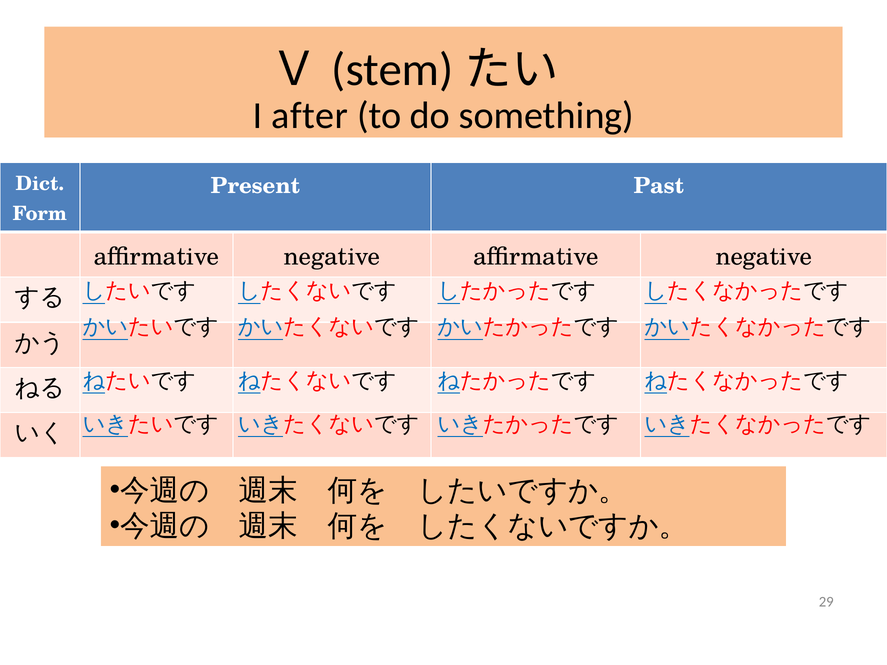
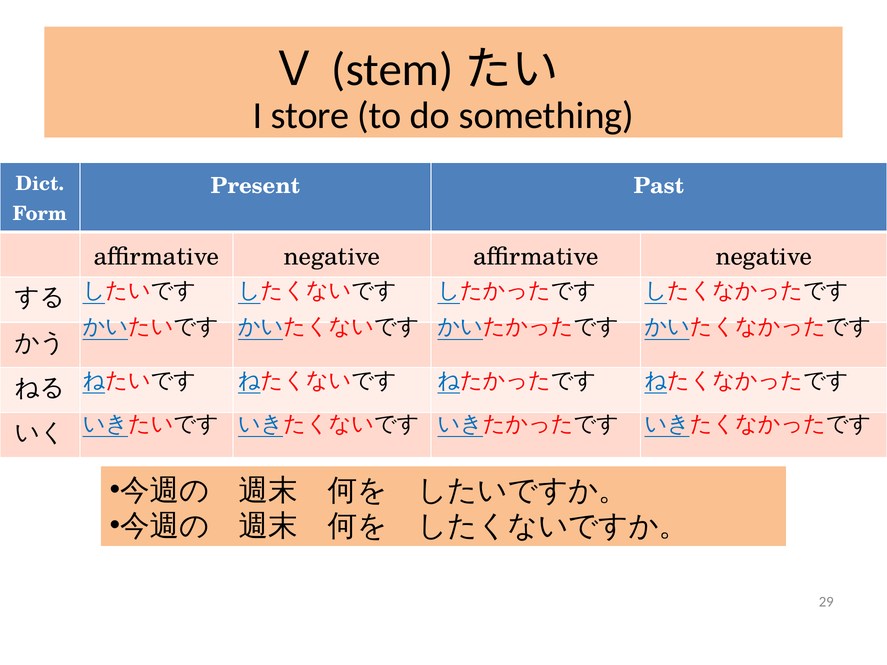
after: after -> store (310, 116)
